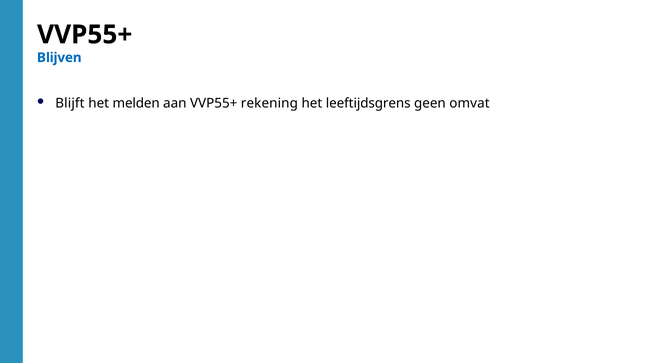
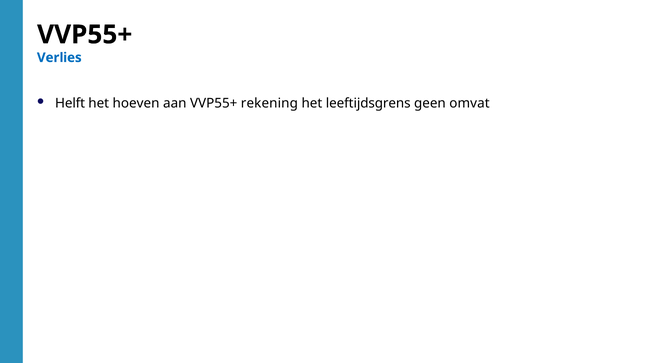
Blijven: Blijven -> Verlies (59, 58)
Blijft: Blijft -> Helft (70, 103)
melden: melden -> hoeven (136, 103)
